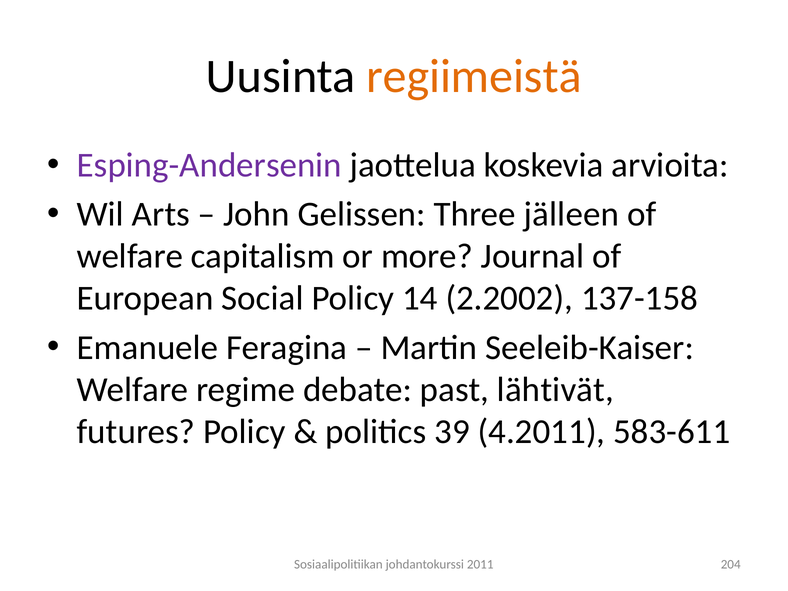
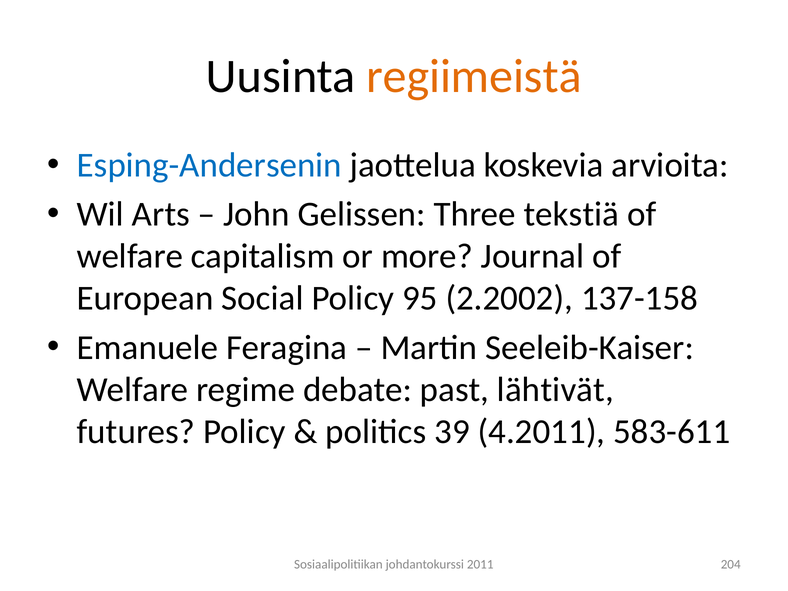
Esping-Andersenin colour: purple -> blue (209, 165)
jälleen: jälleen -> tekstiä (571, 214)
14: 14 -> 95 (420, 298)
